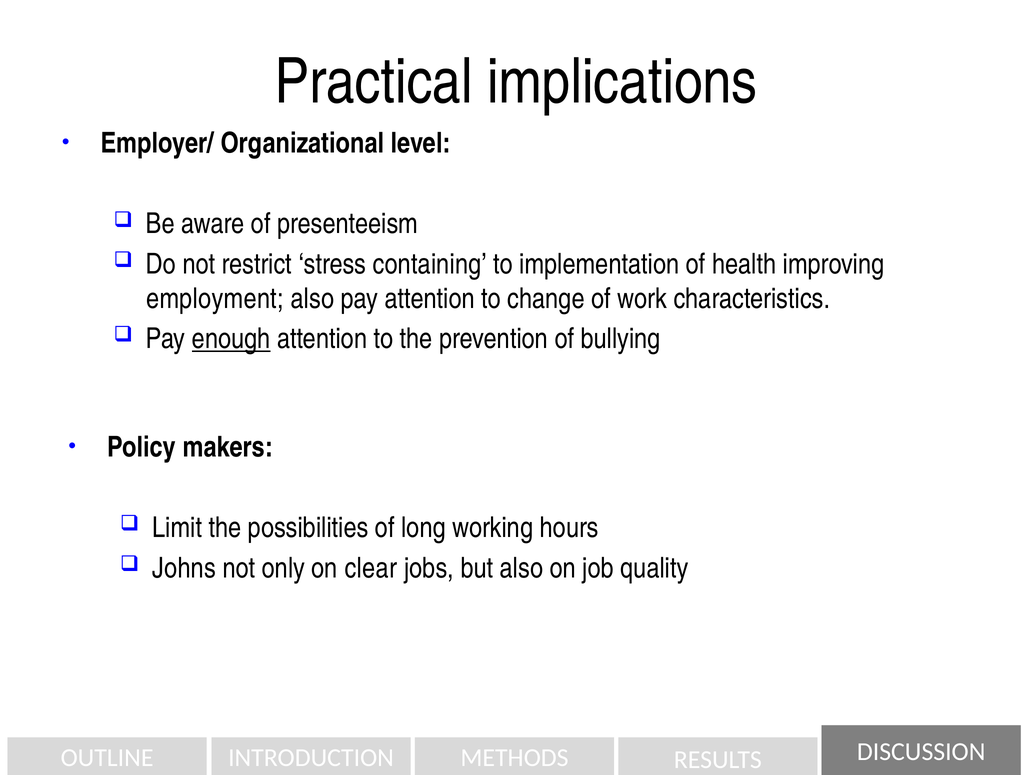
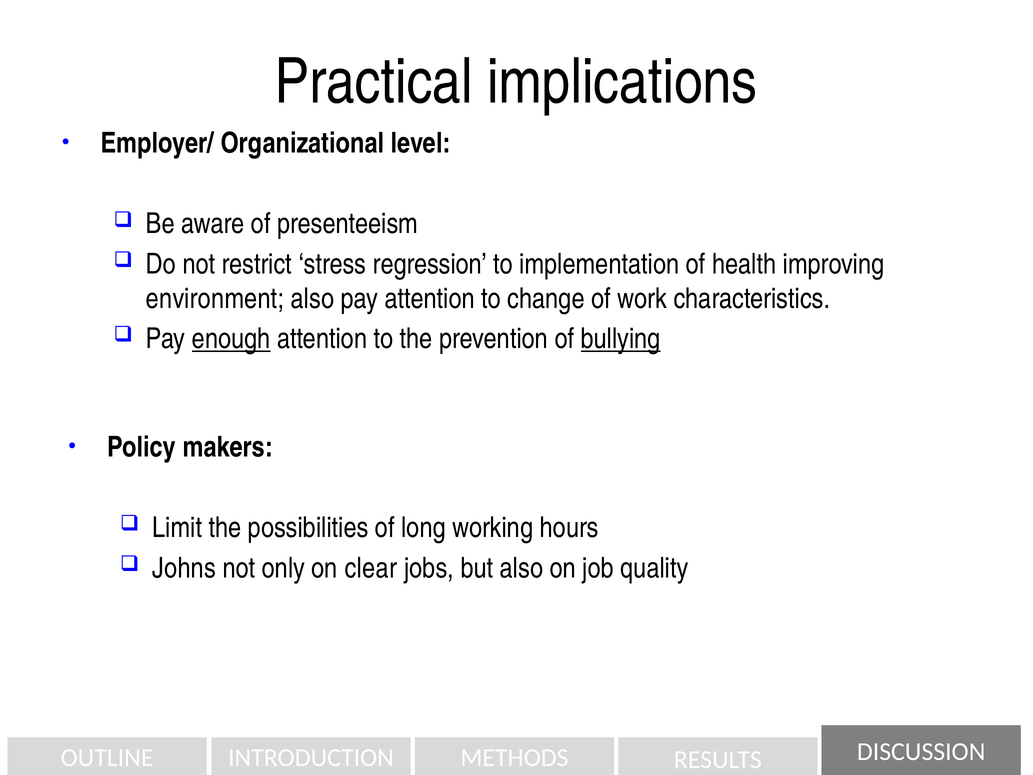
containing: containing -> regression (430, 264)
employment: employment -> environment (215, 299)
bullying underline: none -> present (621, 339)
